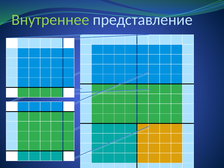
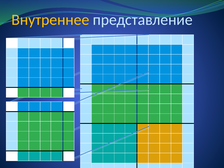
Внутреннее colour: light green -> yellow (50, 20)
